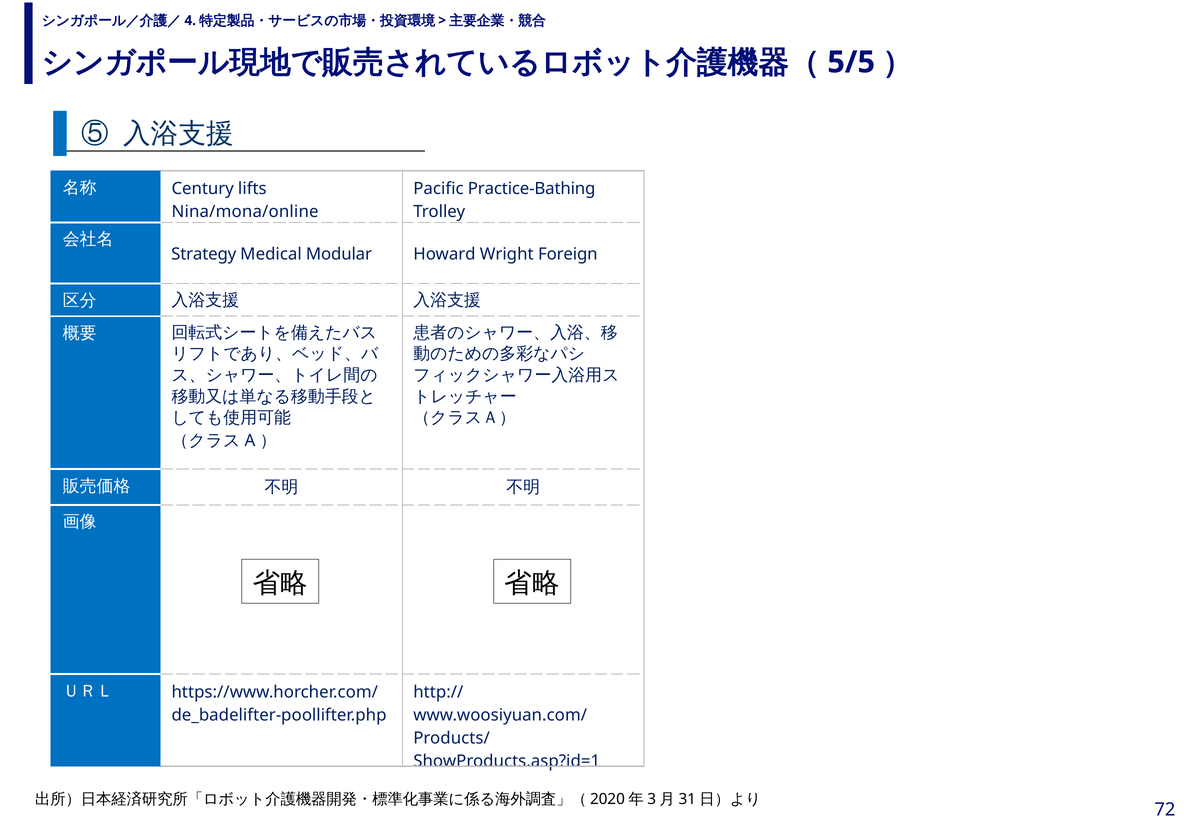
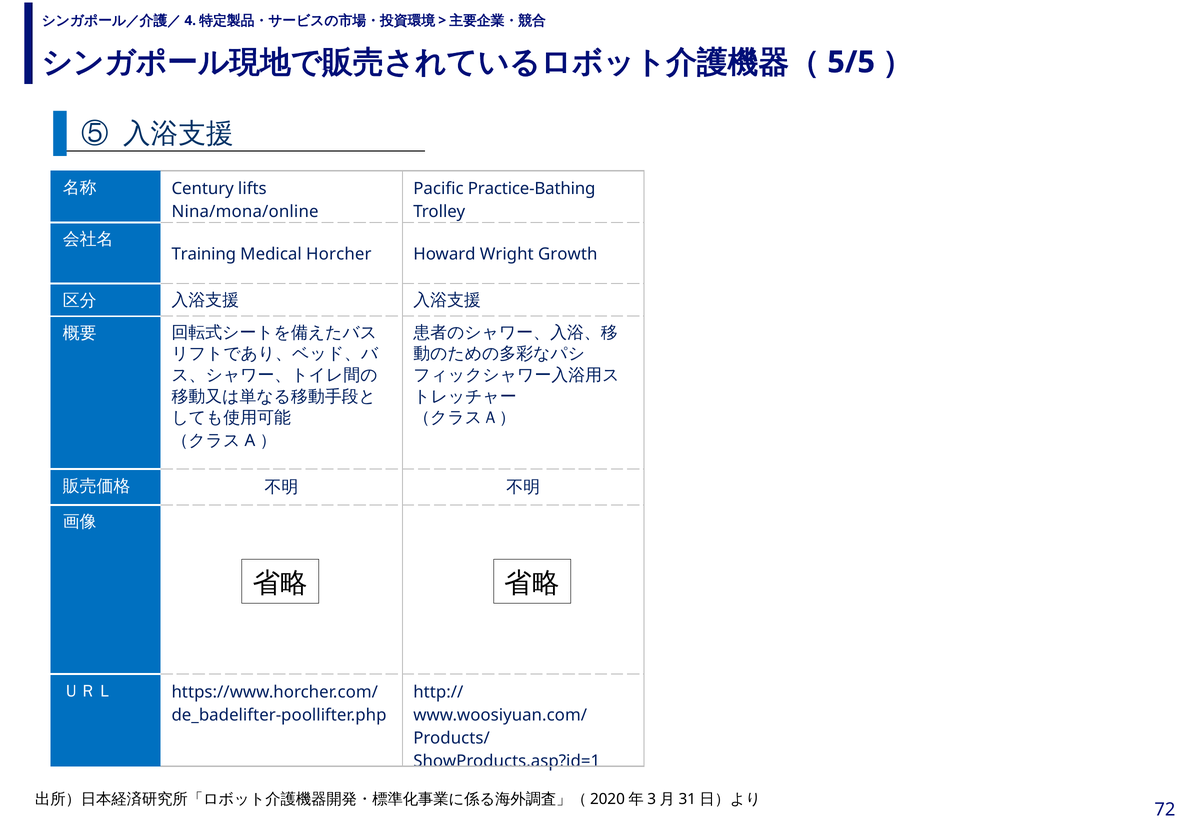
Strategy: Strategy -> Training (204, 254)
Modular: Modular -> Horcher (339, 254)
Foreign: Foreign -> Growth (568, 254)
